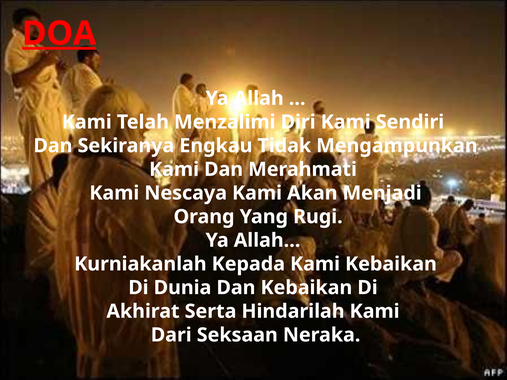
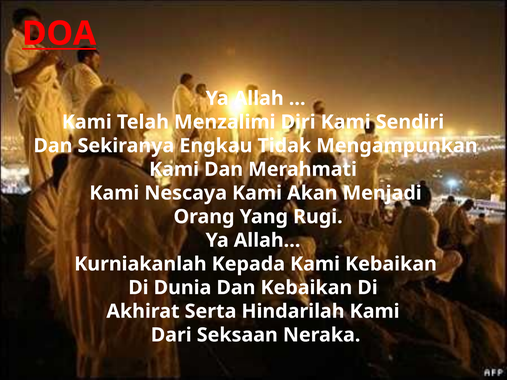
DOA underline: present -> none (59, 34)
